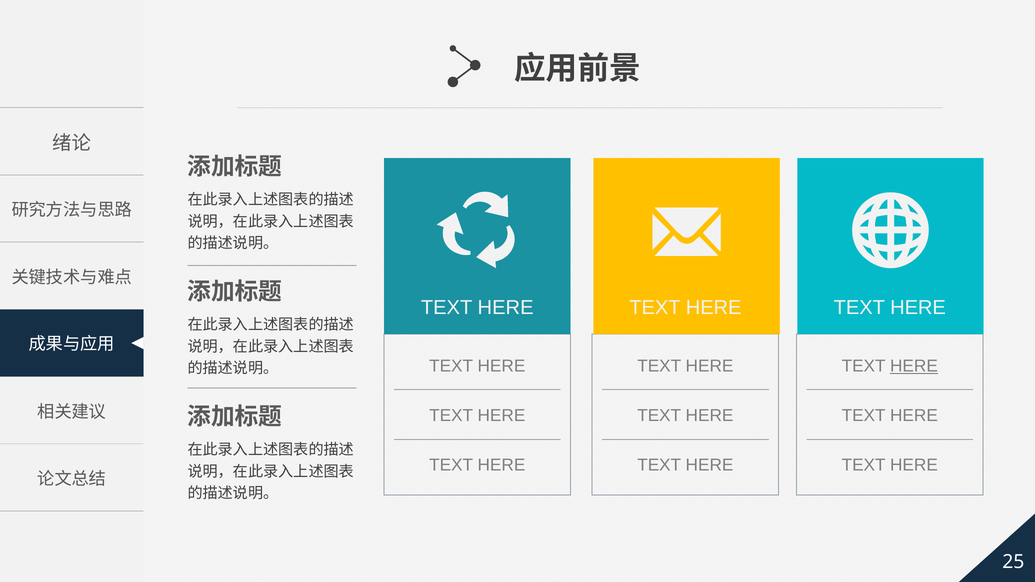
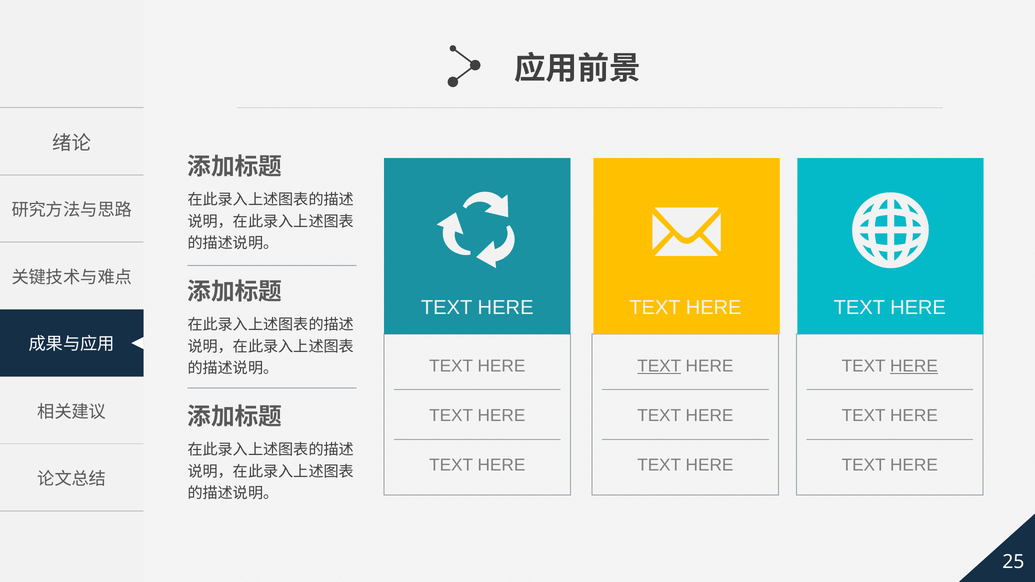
TEXT underline: none -> present (659, 366)
